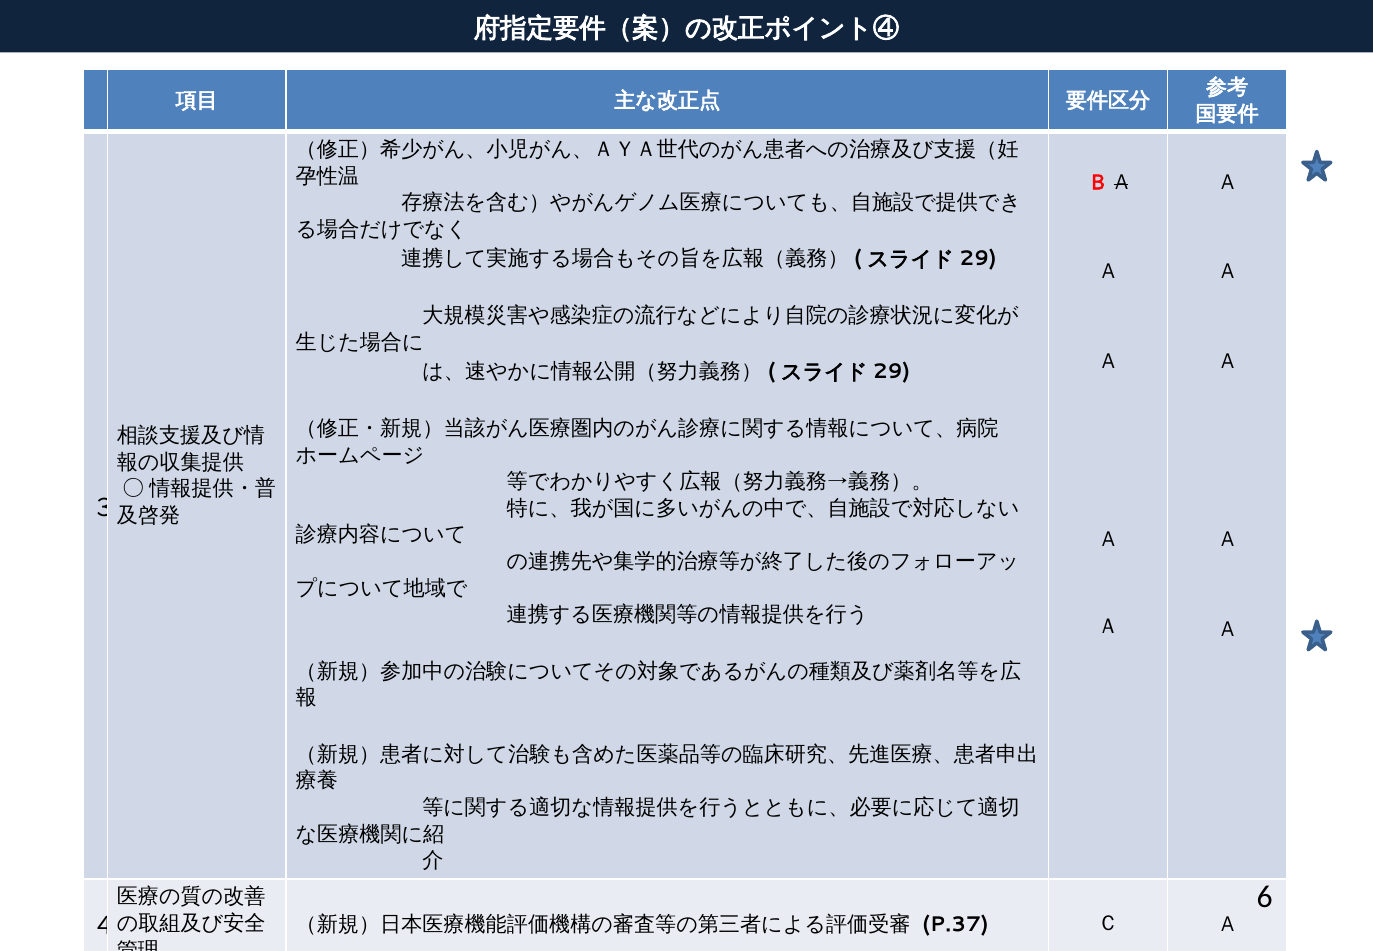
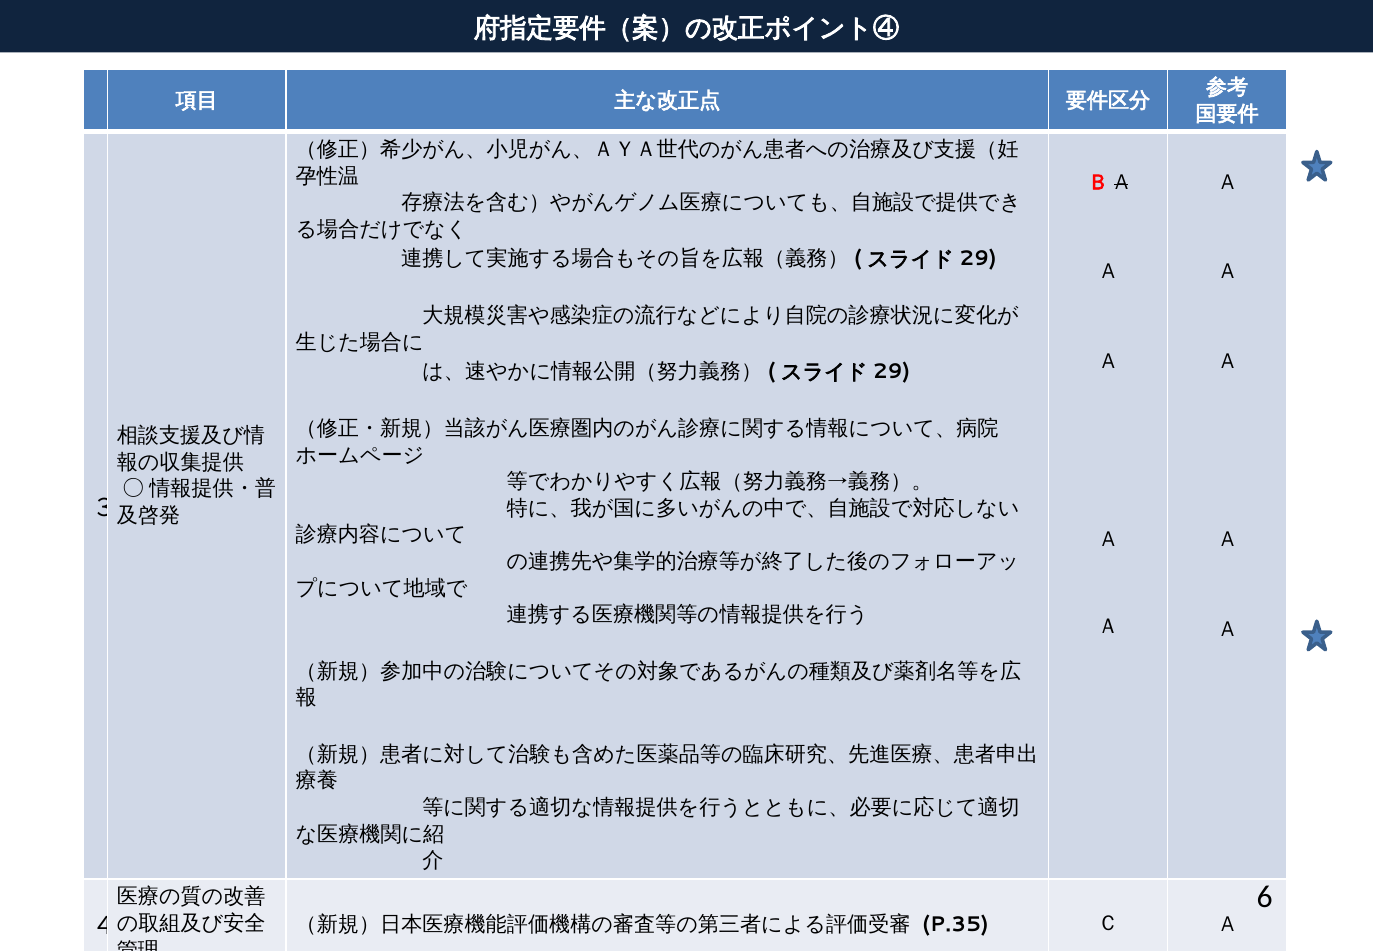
P.37: P.37 -> P.35 (956, 924)
